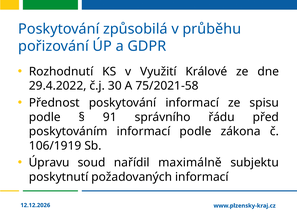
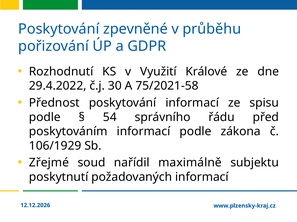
způsobilá: způsobilá -> zpevněné (135, 29)
91: 91 -> 54 (110, 117)
106/1919: 106/1919 -> 106/1929 (55, 146)
Úpravu: Úpravu -> Zřejmé (49, 163)
